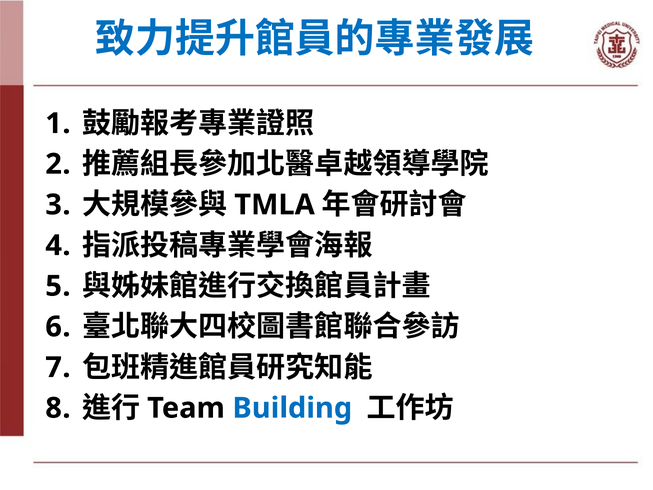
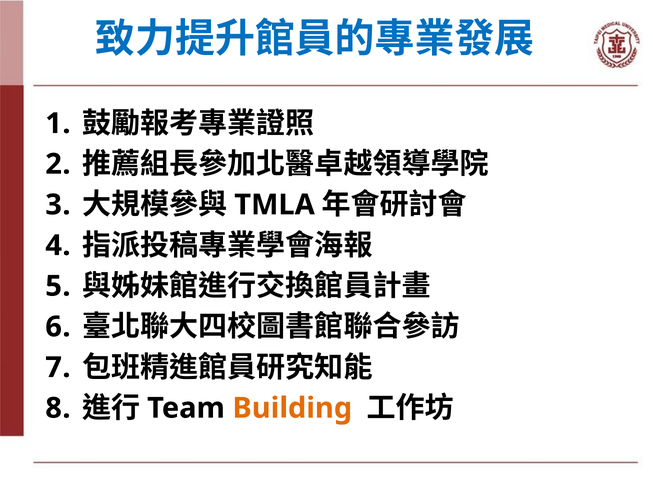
Building colour: blue -> orange (292, 408)
